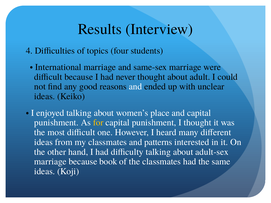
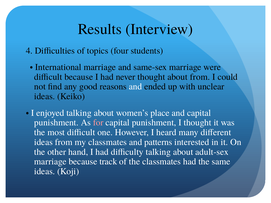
about adult: adult -> from (200, 77)
for colour: yellow -> pink (98, 123)
book: book -> track (108, 162)
